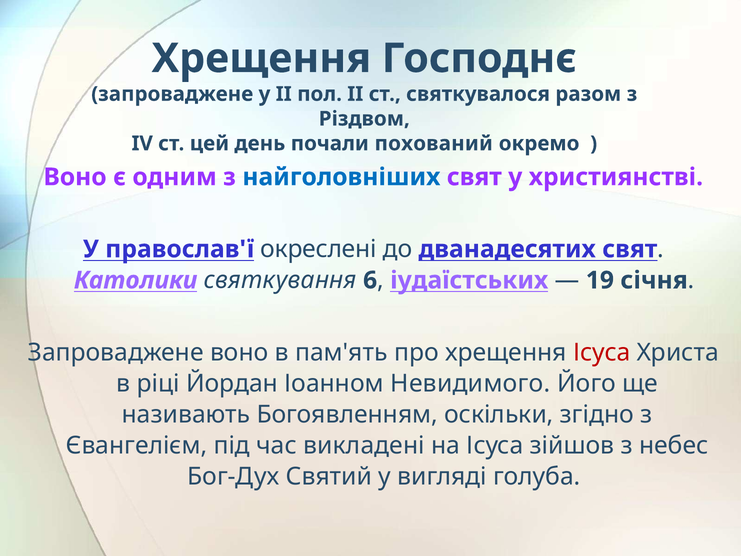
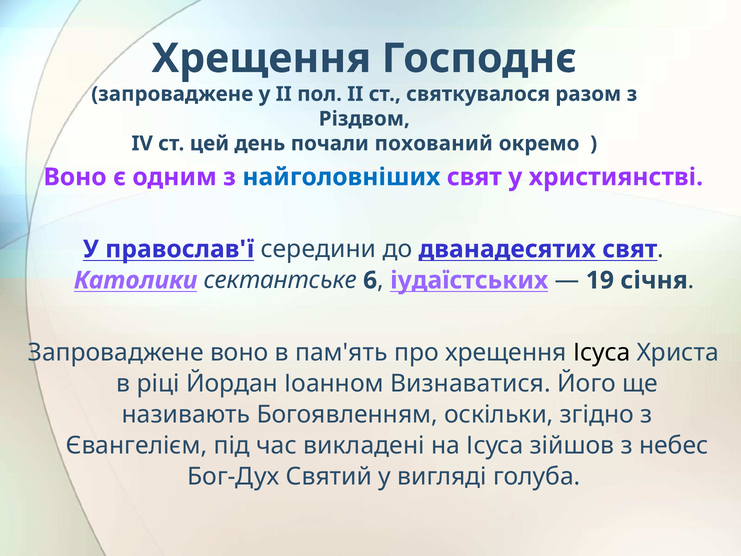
окреслені: окреслені -> середини (318, 249)
святкування: святкування -> сектантське (280, 280)
Ісуса colour: red -> black (602, 352)
Невидимого: Невидимого -> Визнаватися (470, 383)
